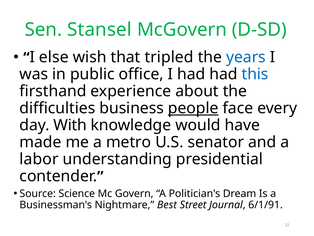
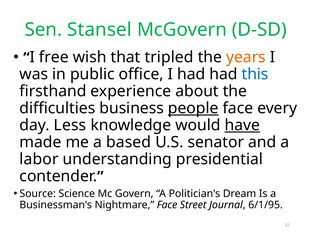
else: else -> free (54, 57)
years colour: blue -> orange (246, 57)
With: With -> Less (70, 125)
have underline: none -> present (242, 125)
metro: metro -> based (129, 142)
Nightmare Best: Best -> Face (167, 205)
6/1/91: 6/1/91 -> 6/1/95 (266, 205)
